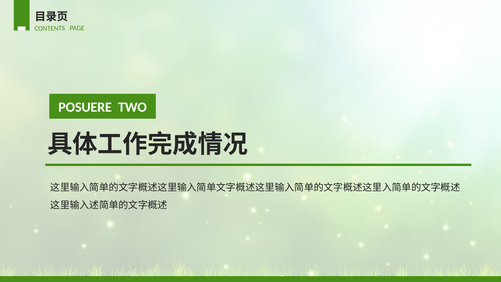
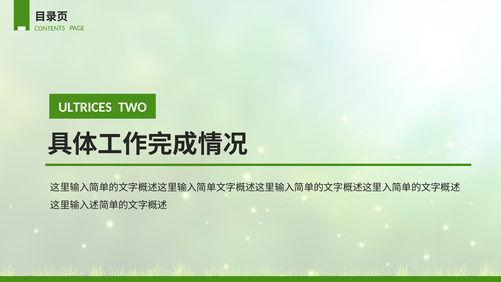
POSUERE: POSUERE -> ULTRICES (85, 107)
